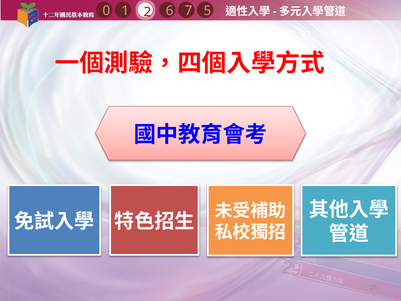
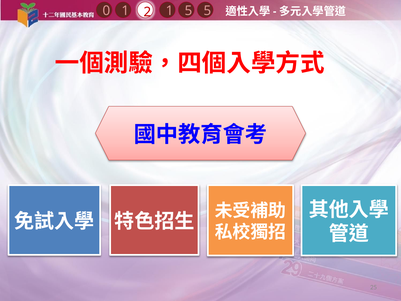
1 7: 7 -> 5 (188, 11)
2 6: 6 -> 1 (169, 11)
